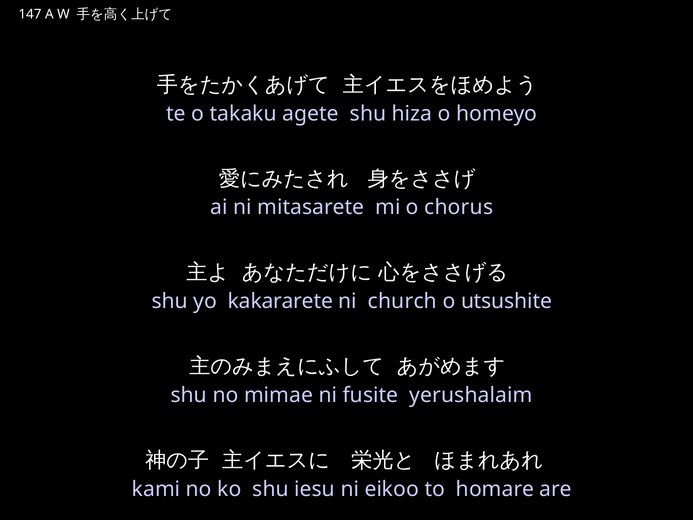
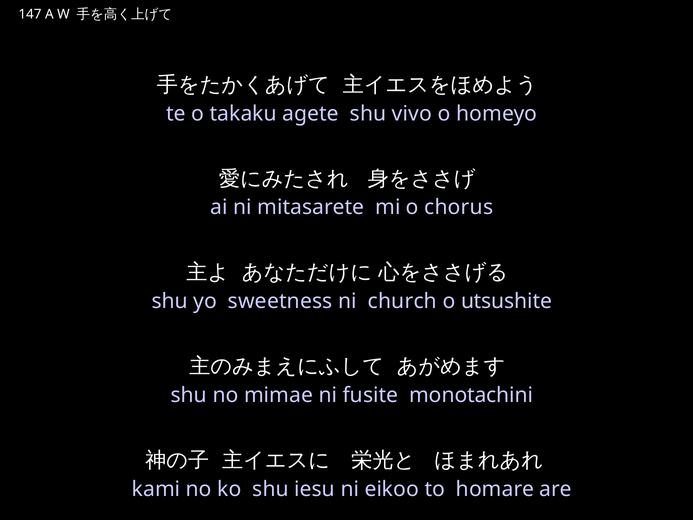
hiza: hiza -> vivo (412, 113)
kakararete: kakararete -> sweetness (280, 301)
yerushalaim: yerushalaim -> monotachini (471, 395)
